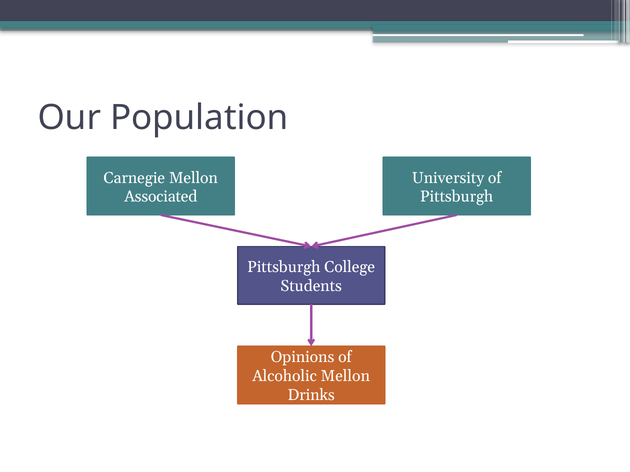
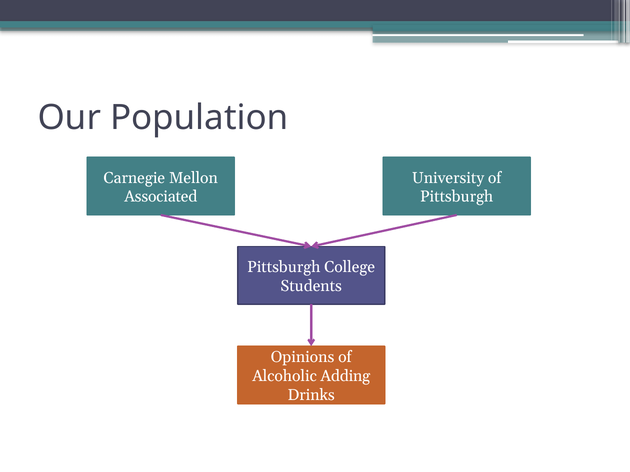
Alcoholic Mellon: Mellon -> Adding (345, 376)
